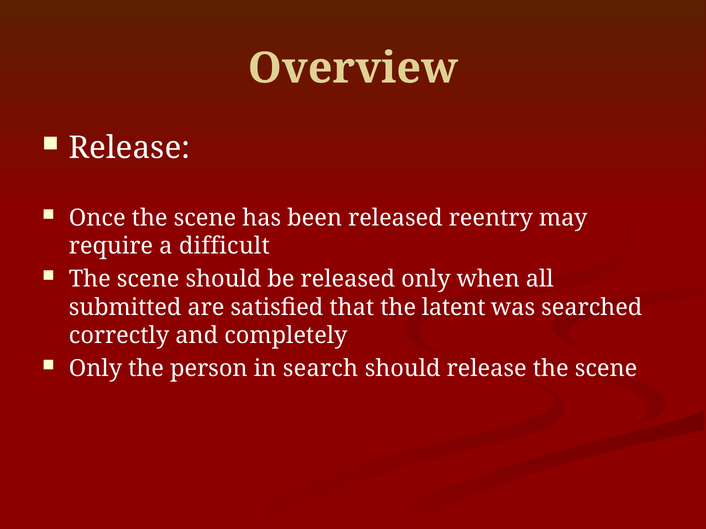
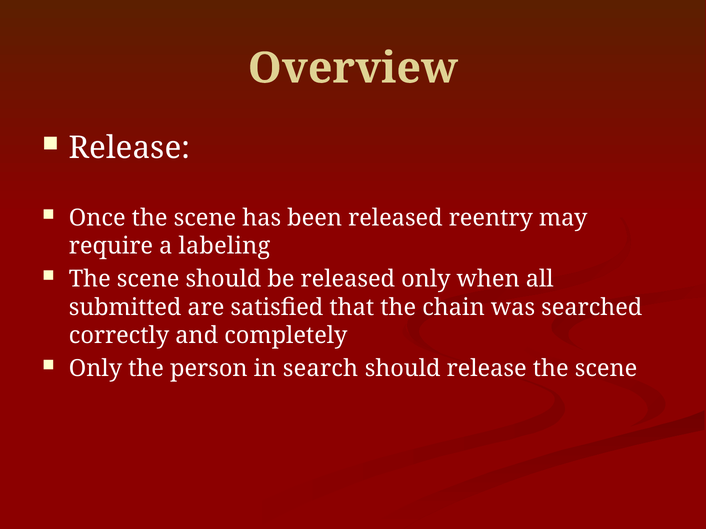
difficult: difficult -> labeling (224, 246)
latent: latent -> chain (454, 308)
